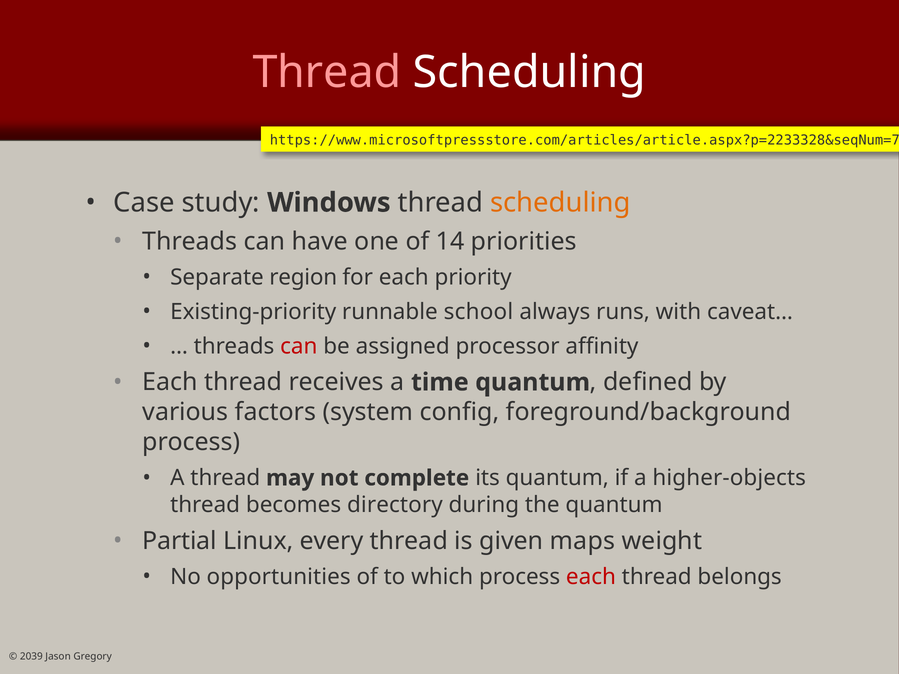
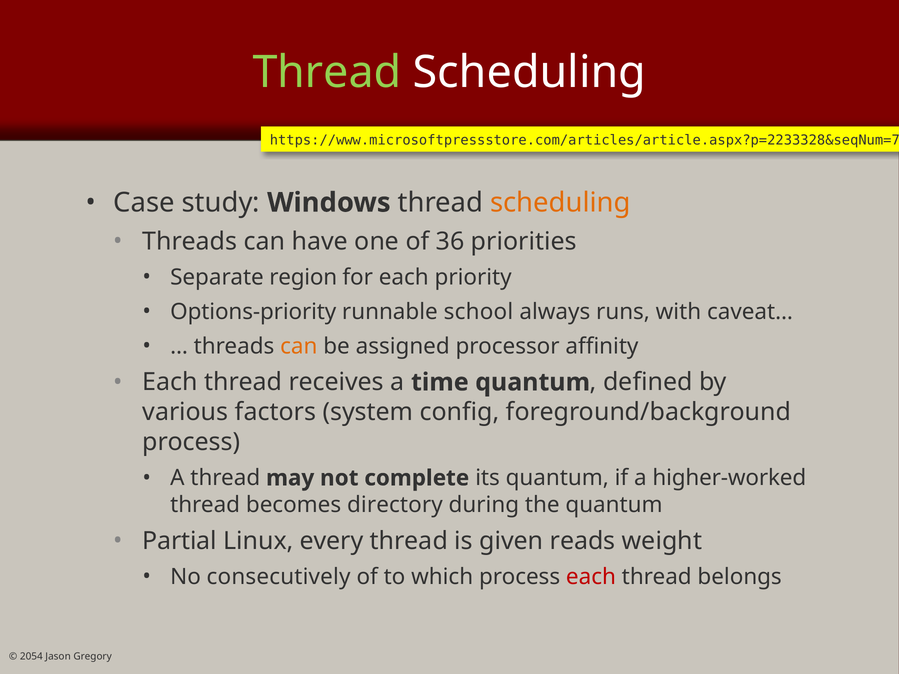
Thread colour: pink -> light green (327, 72)
14: 14 -> 36 (450, 241)
Existing-priority: Existing-priority -> Options-priority (253, 312)
can colour: red -> orange (299, 346)
higher-objects: higher-objects -> higher-worked (729, 478)
maps: maps -> reads (583, 541)
opportunities: opportunities -> consecutively (279, 577)
2039: 2039 -> 2054 (31, 657)
